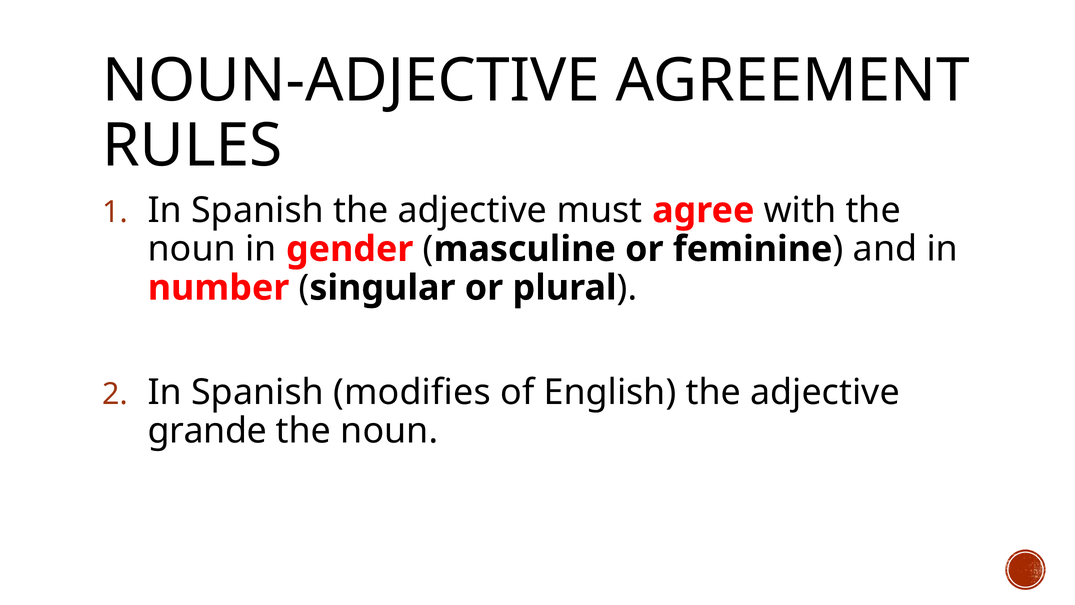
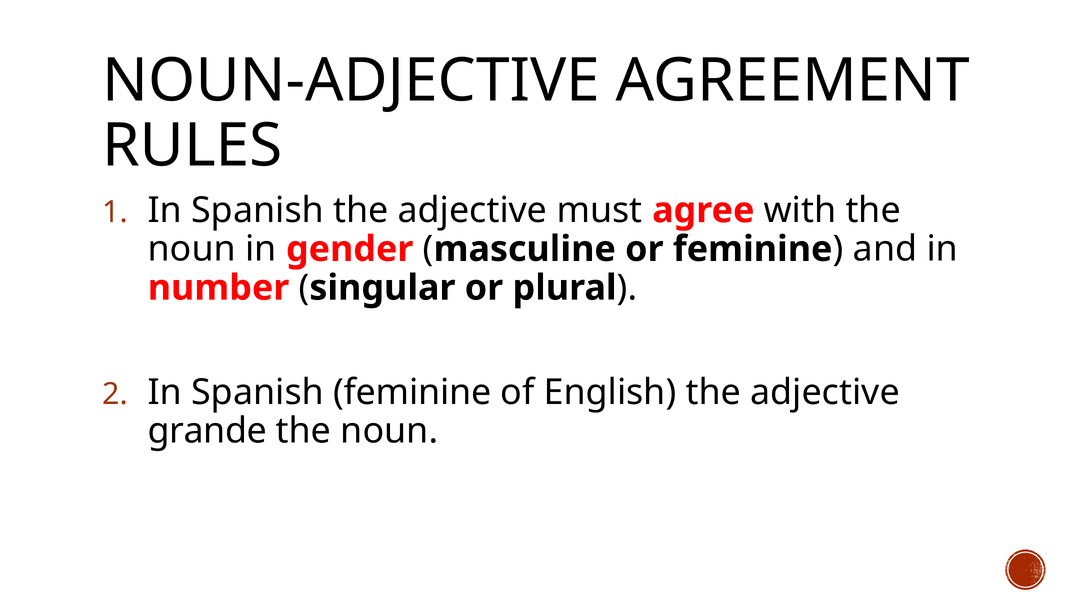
Spanish modifies: modifies -> feminine (412, 392)
